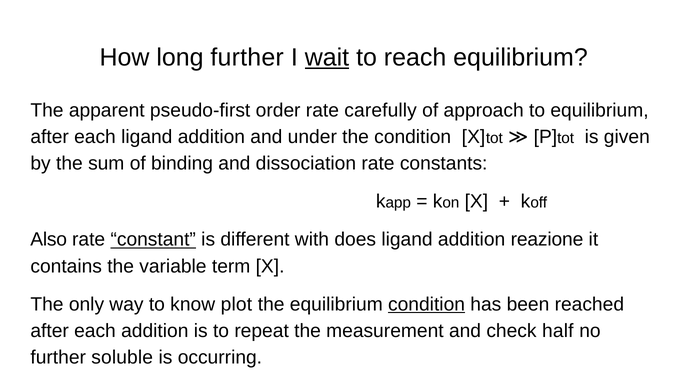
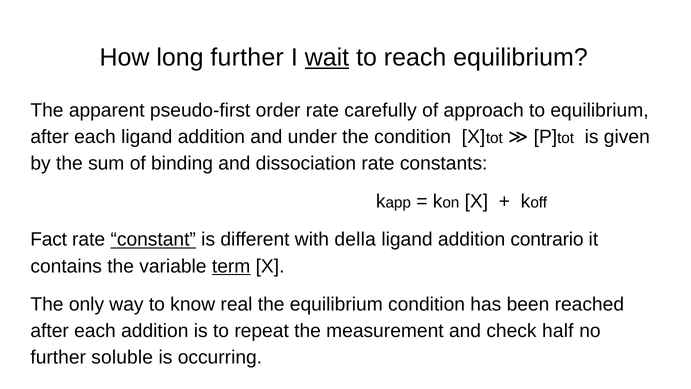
Also: Also -> Fact (49, 239)
does: does -> della (355, 239)
reazione: reazione -> contrario (547, 239)
term underline: none -> present (231, 266)
plot: plot -> real (236, 304)
condition underline: present -> none (427, 304)
